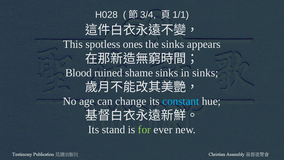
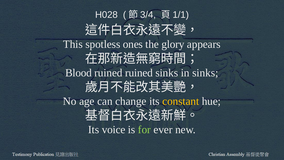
the sinks: sinks -> glory (173, 44)
ruined shame: shame -> ruined (139, 73)
constant colour: light blue -> yellow (181, 101)
stand: stand -> voice (114, 129)
